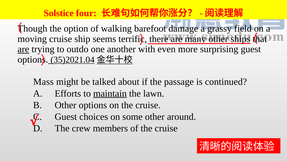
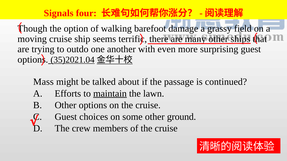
Solstice: Solstice -> Signals (59, 13)
are underline: present -> none (23, 49)
around: around -> ground (182, 117)
